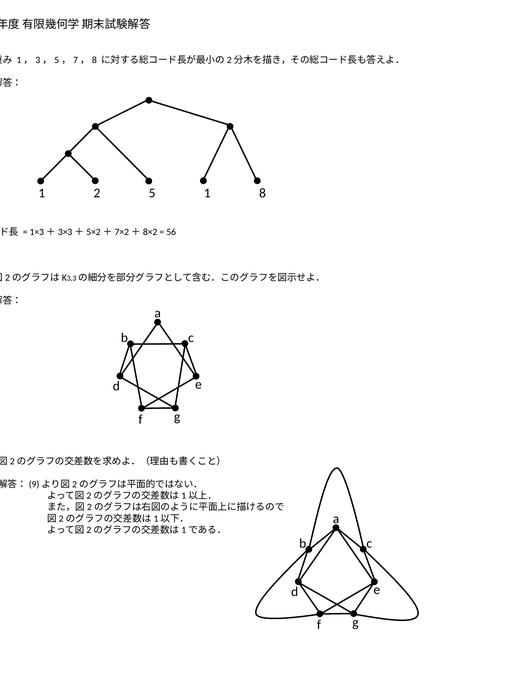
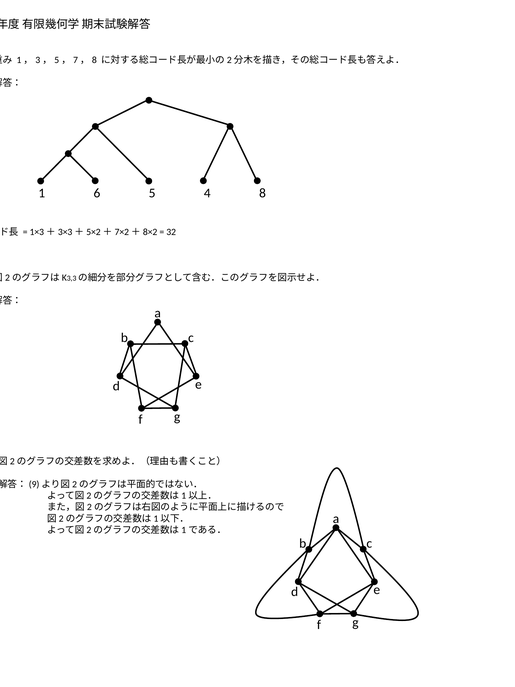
2: 2 -> 6 (97, 193)
5 1: 1 -> 4 (207, 193)
56: 56 -> 32 (171, 232)
